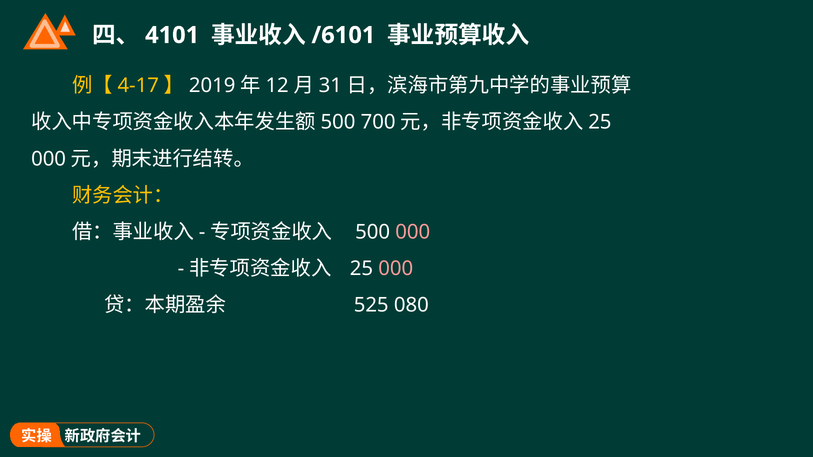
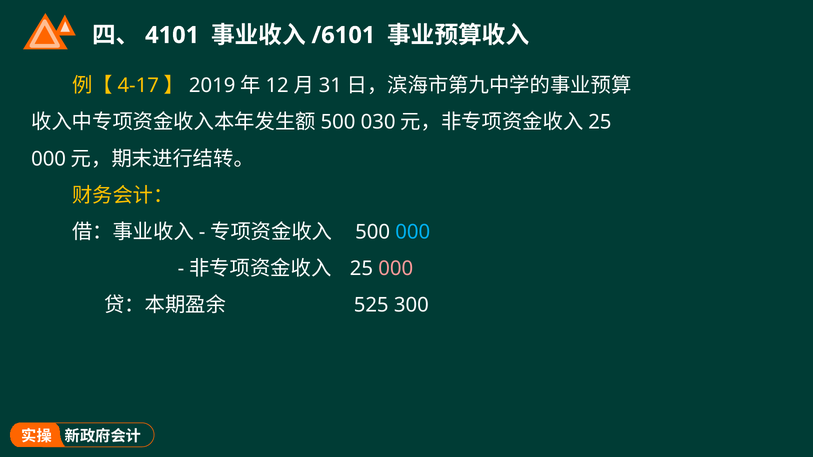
700: 700 -> 030 (378, 122)
000 colour: pink -> light blue (413, 232)
080: 080 -> 300 (411, 305)
